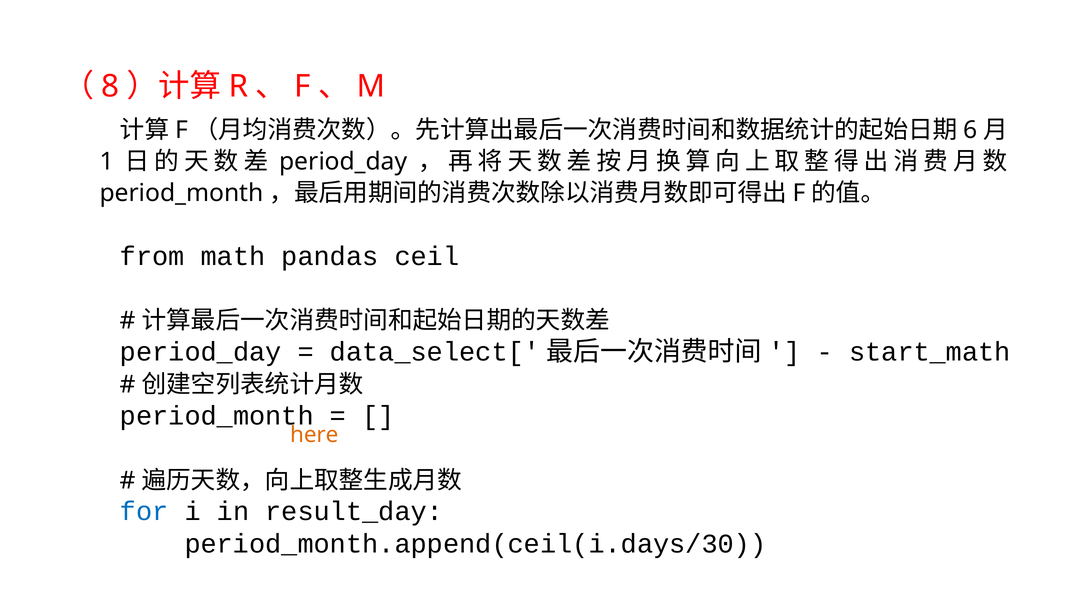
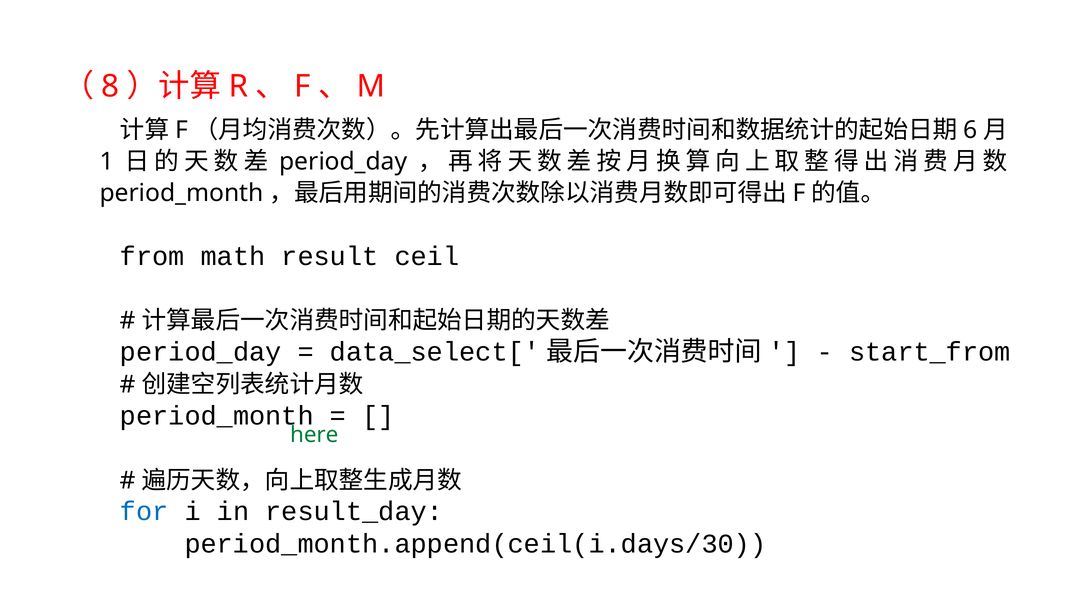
pandas: pandas -> result (330, 256)
start_math: start_math -> start_from (930, 352)
here colour: orange -> green (314, 435)
